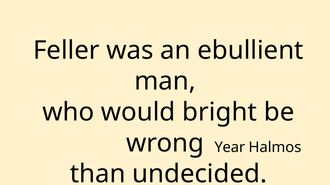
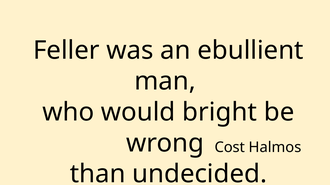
Year: Year -> Cost (230, 148)
